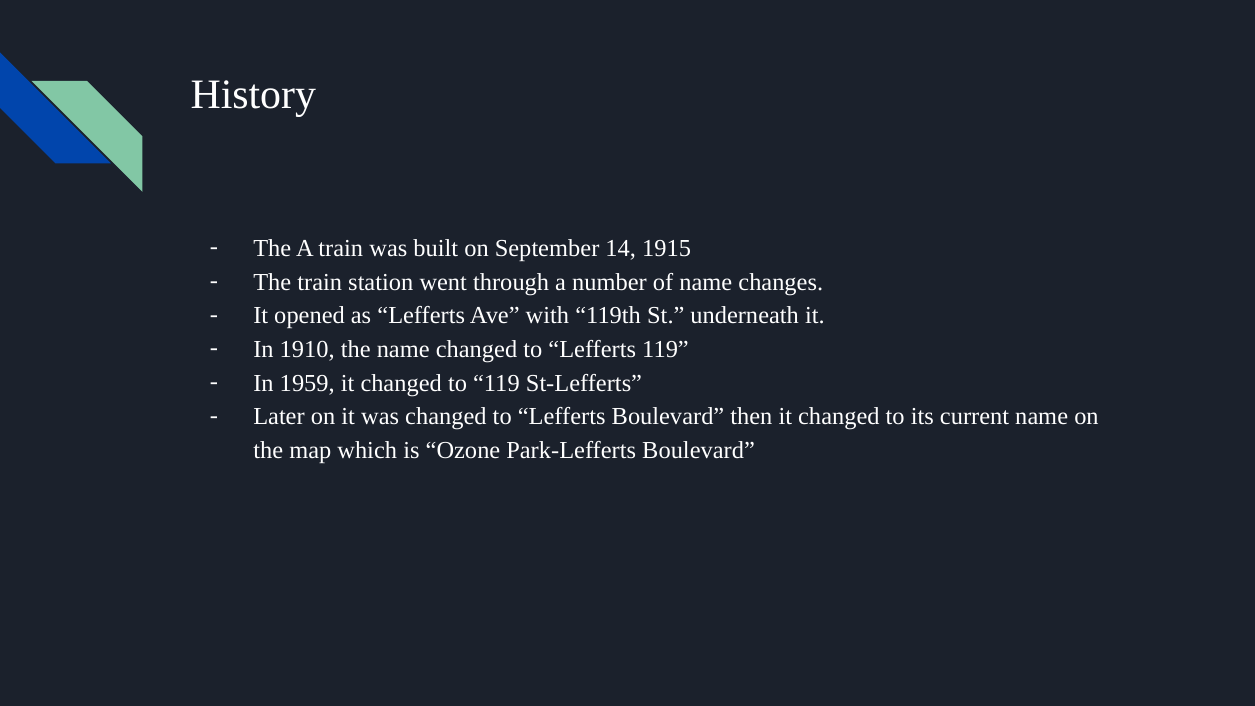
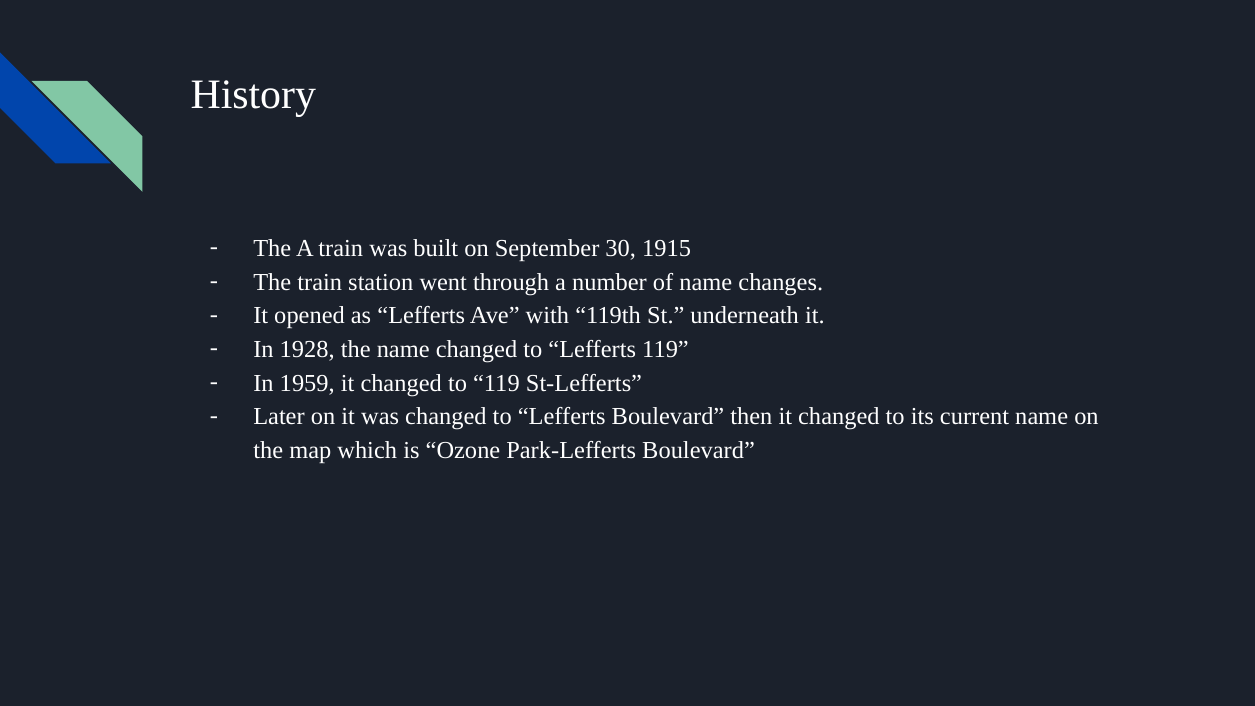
14: 14 -> 30 (621, 248)
1910: 1910 -> 1928 (307, 349)
